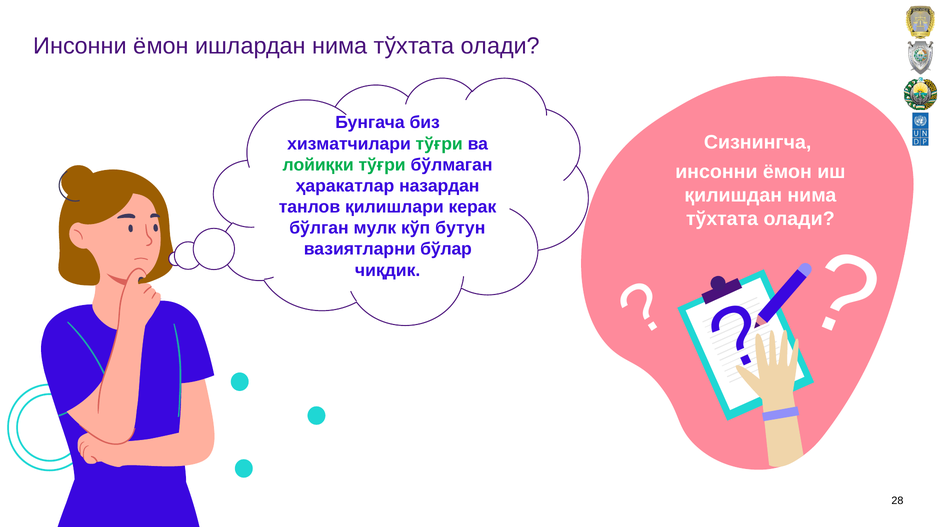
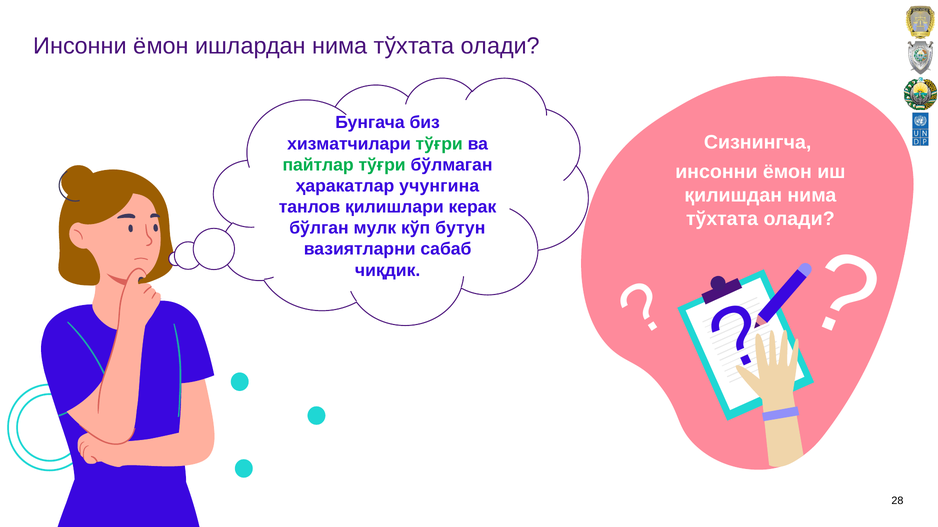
лойиқки: лойиқки -> пайтлар (318, 165)
назардан: назардан -> учунгина (439, 186)
бўлар: бўлар -> сабаб (446, 249)
